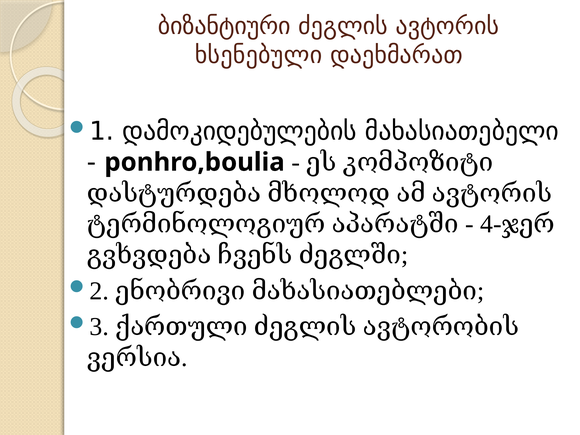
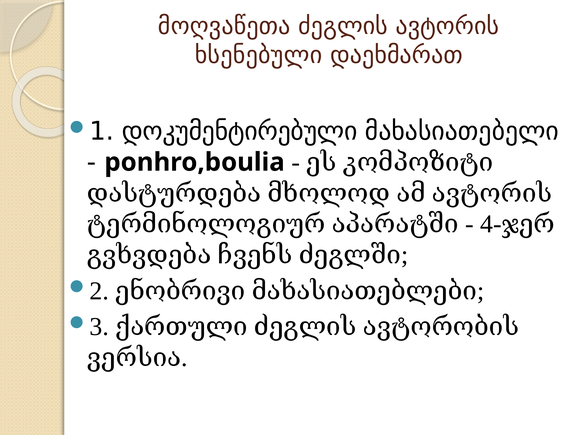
ბიზანტიური: ბიზანტიური -> მოღვაწეთა (224, 26)
დამოკიდებულების: დამოკიდებულების -> დოკუმენტირებული (240, 131)
